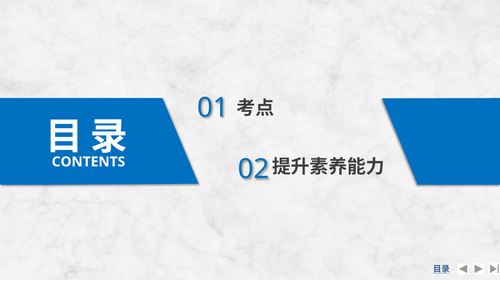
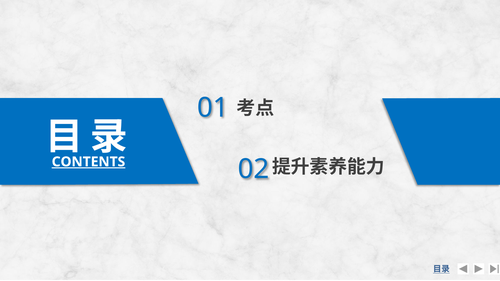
CONTENTS underline: none -> present (88, 162)
